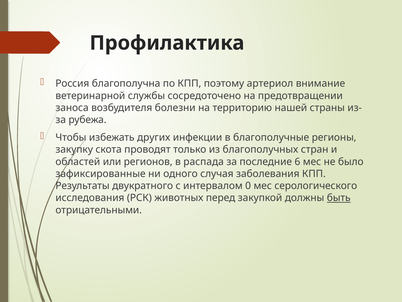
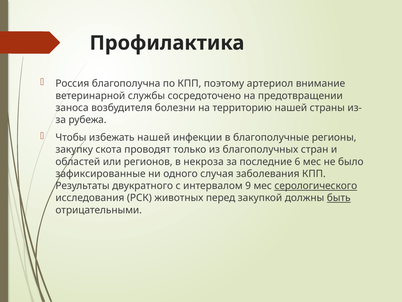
избежать других: других -> нашей (154, 137)
распада: распада -> некроза (204, 161)
0: 0 -> 9 (248, 186)
серологического underline: none -> present (316, 186)
